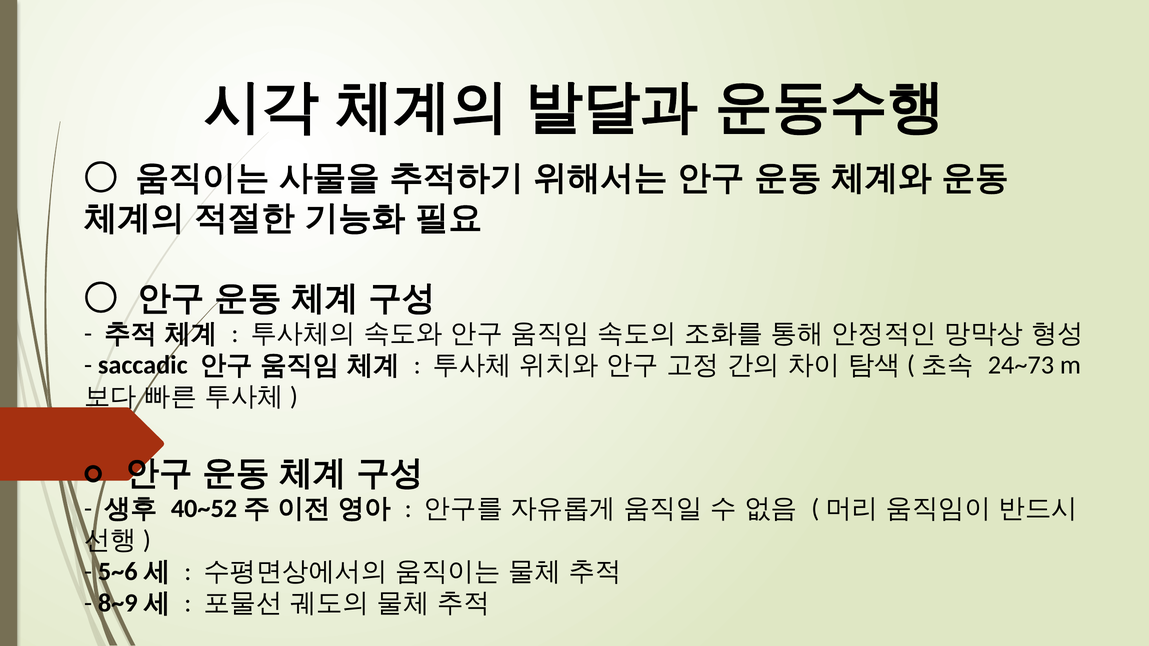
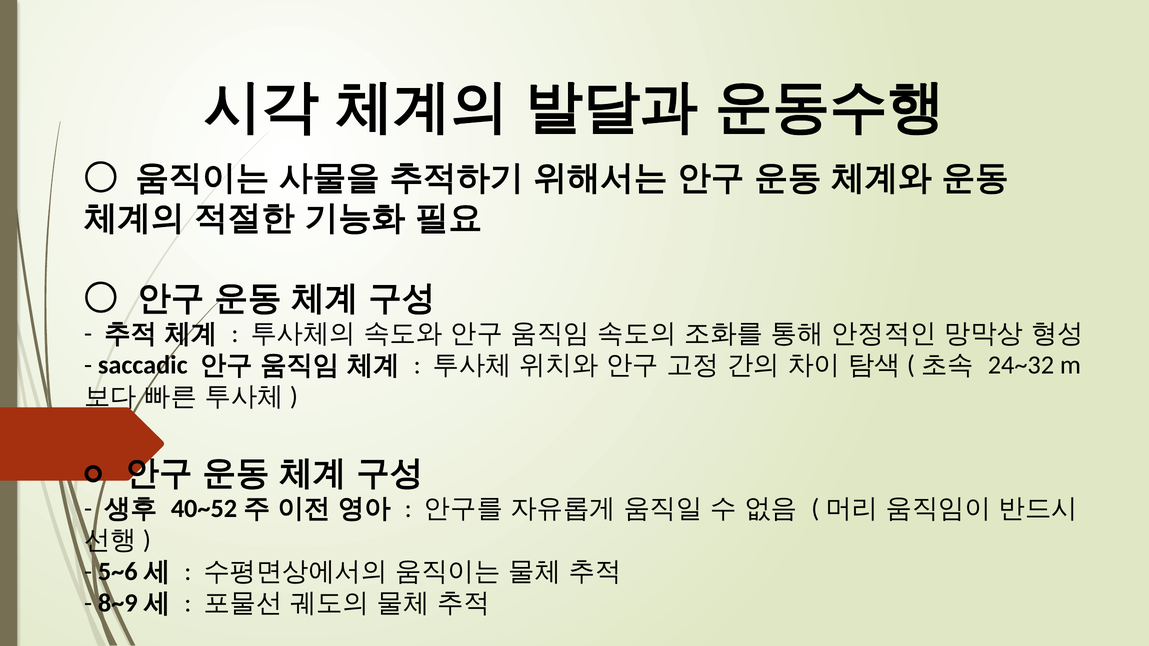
24~73: 24~73 -> 24~32 (1021, 365)
